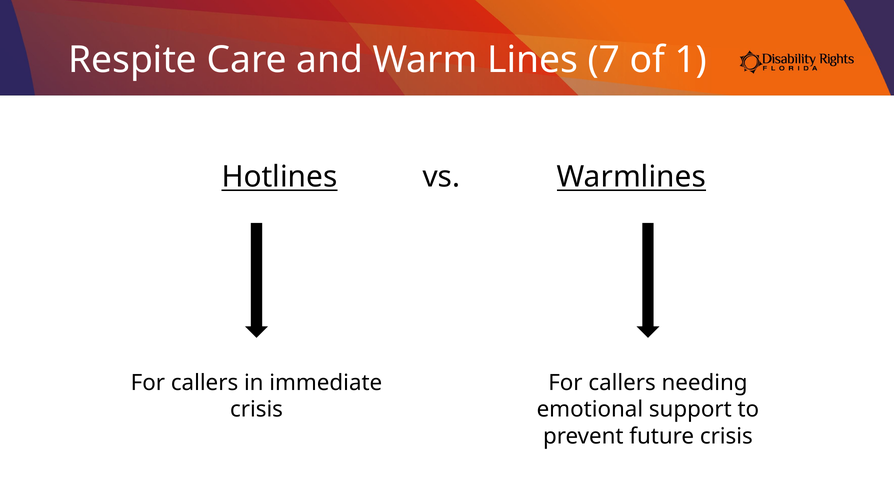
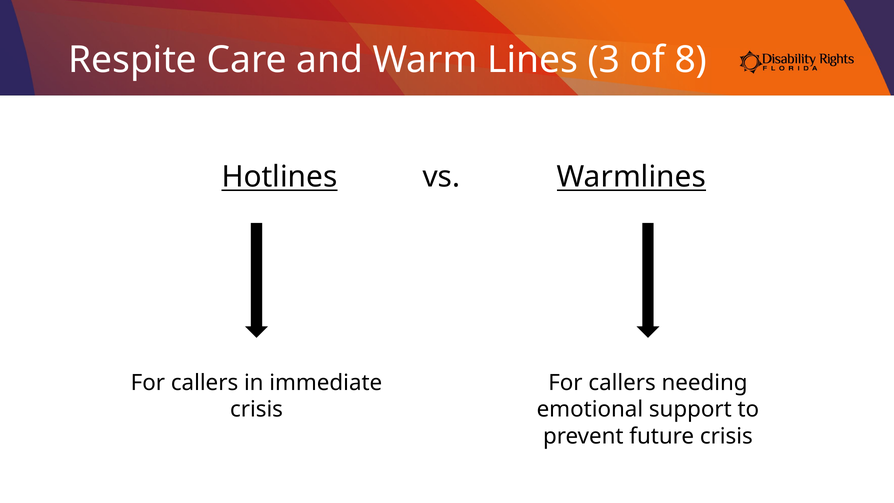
7: 7 -> 3 (604, 60)
1: 1 -> 8 (691, 60)
